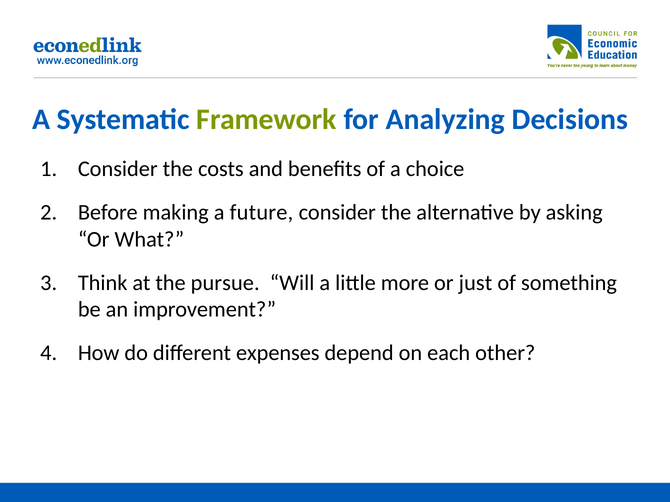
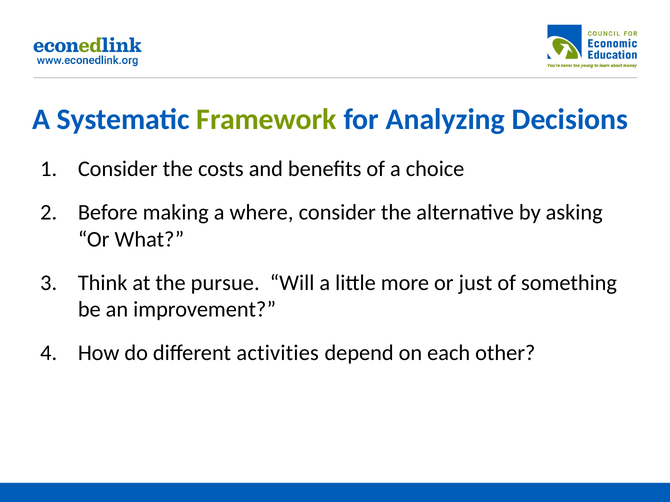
future: future -> where (262, 213)
expenses: expenses -> activities (278, 353)
